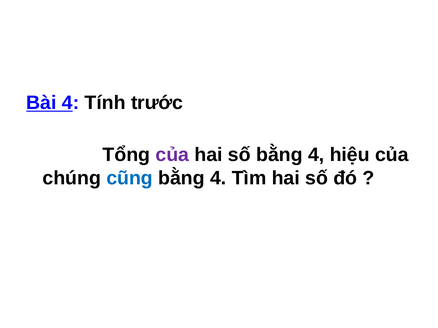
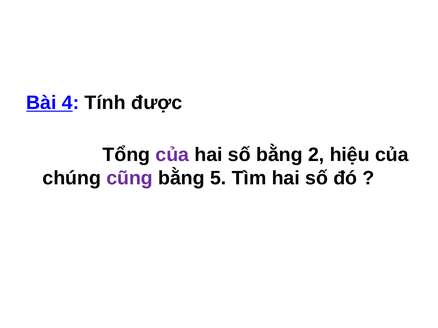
trước: trước -> được (157, 103)
số bằng 4: 4 -> 2 (316, 155)
cũng colour: blue -> purple (130, 178)
4: 4 -> 5 (218, 178)
